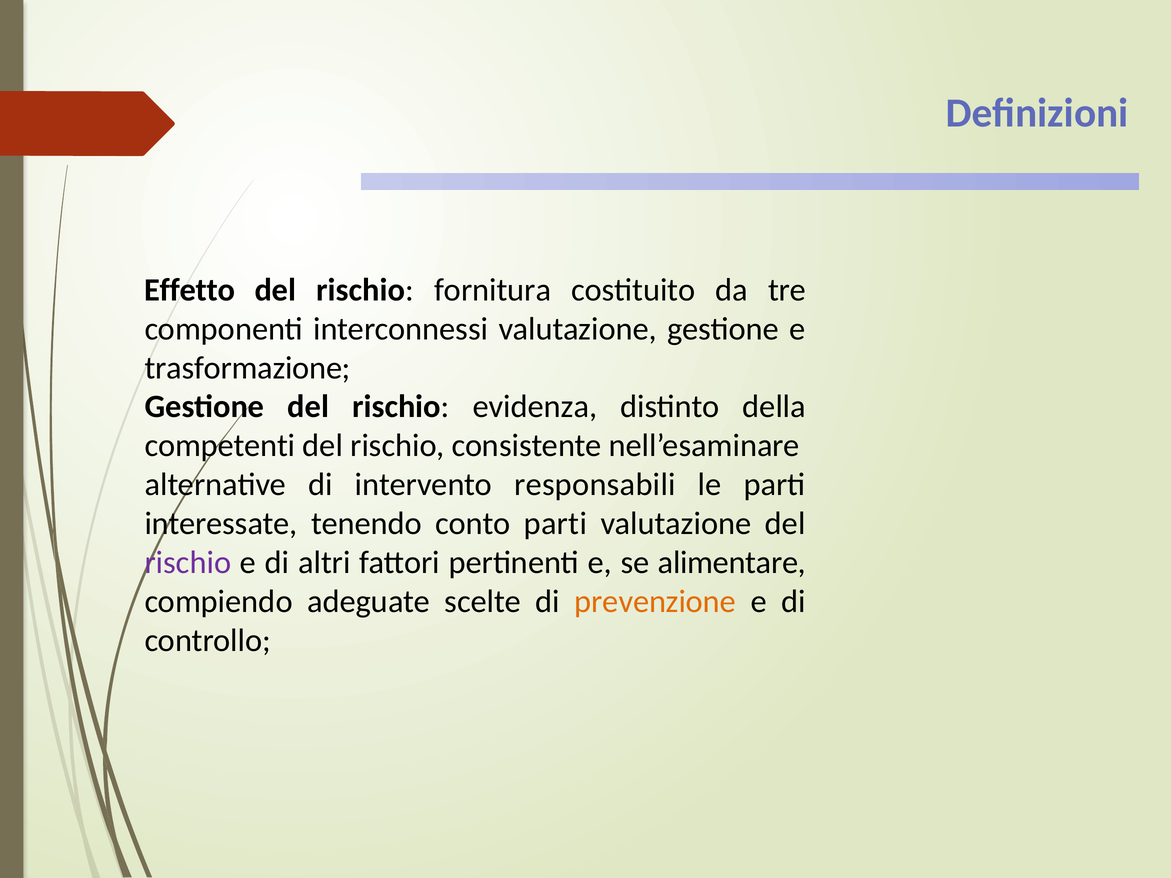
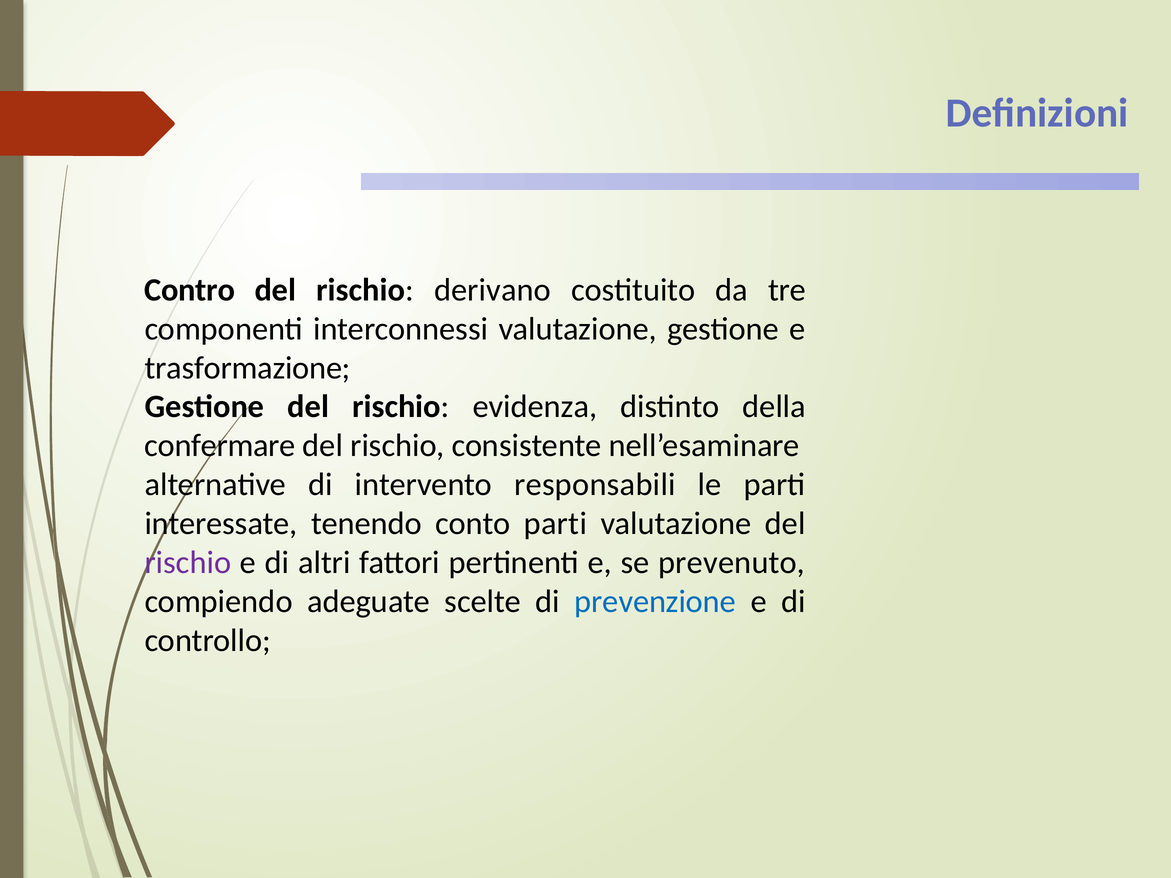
Effetto: Effetto -> Contro (190, 290)
fornitura: fornitura -> derivano (493, 290)
competenti: competenti -> confermare (220, 446)
alimentare: alimentare -> prevenuto (732, 563)
prevenzione colour: orange -> blue (655, 601)
